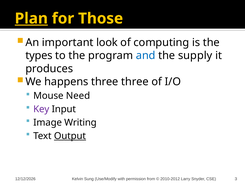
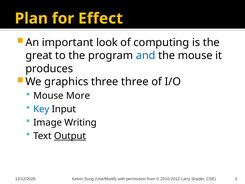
Plan underline: present -> none (31, 18)
Those: Those -> Effect (101, 18)
types: types -> great (39, 55)
the supply: supply -> mouse (195, 55)
happens: happens -> graphics (66, 82)
Need: Need -> More (78, 96)
Key colour: purple -> blue (41, 109)
